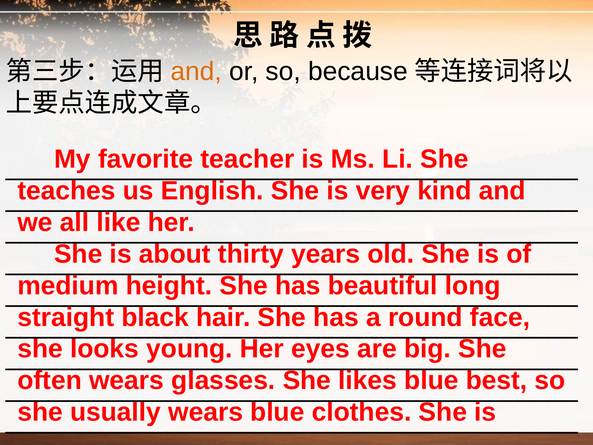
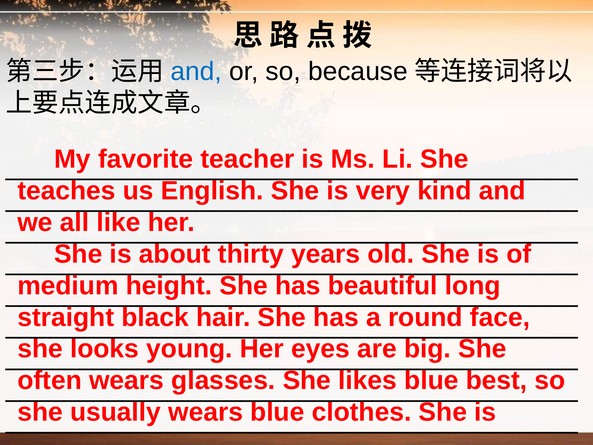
and colour: orange -> blue (196, 72)
